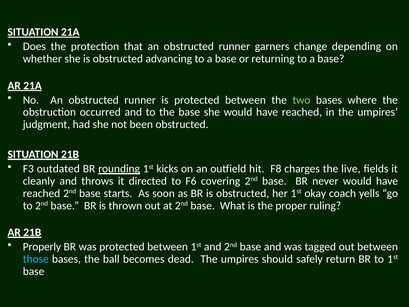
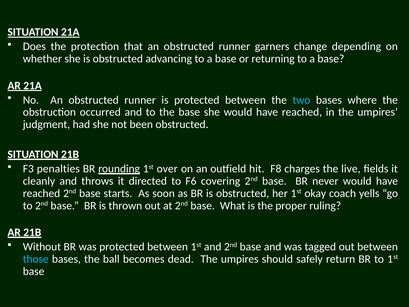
two colour: light green -> light blue (301, 100)
outdated: outdated -> penalties (58, 169)
kicks: kicks -> over (167, 169)
Properly: Properly -> Without (42, 247)
